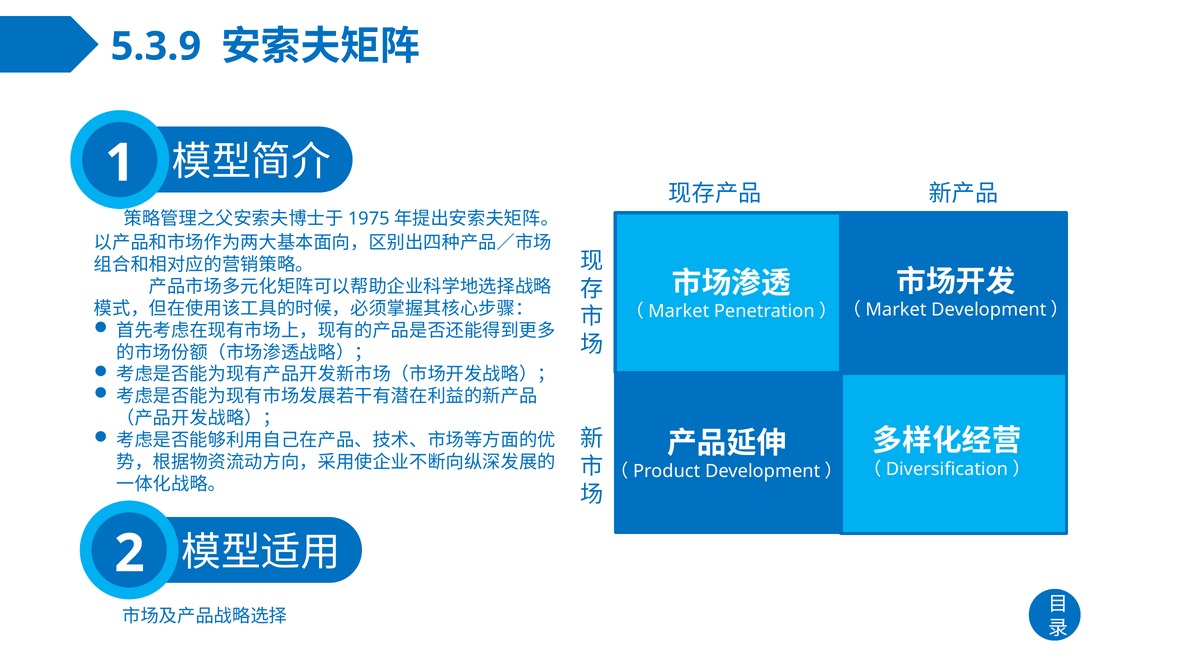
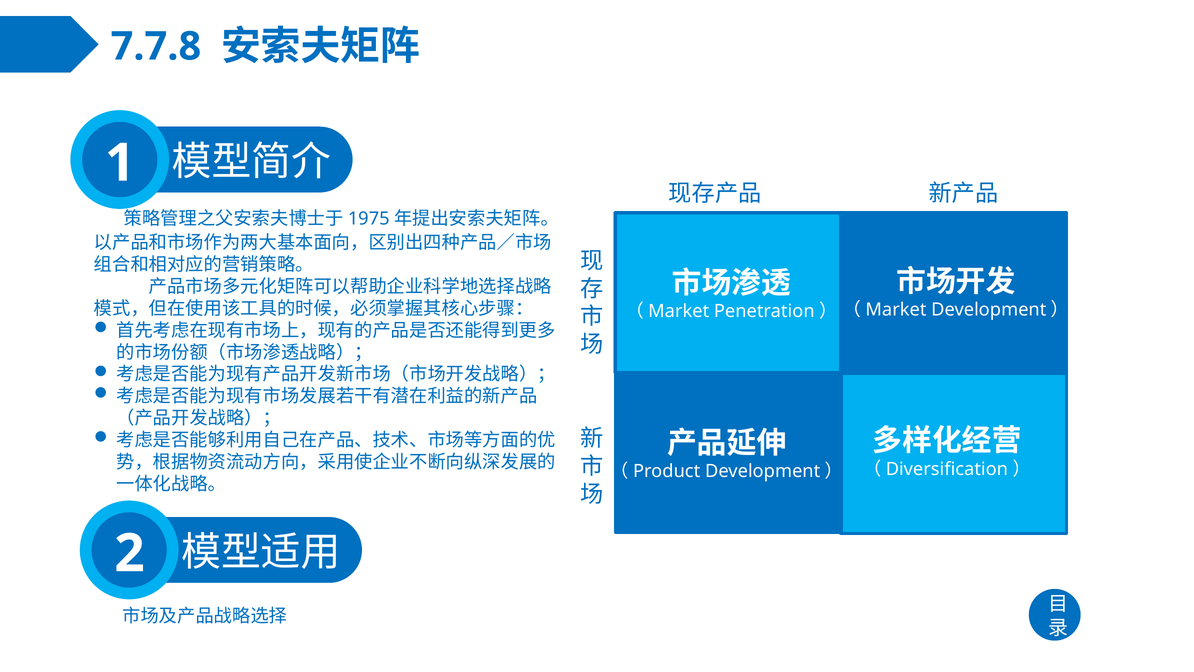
5.3.9: 5.3.9 -> 7.7.8 (156, 46)
